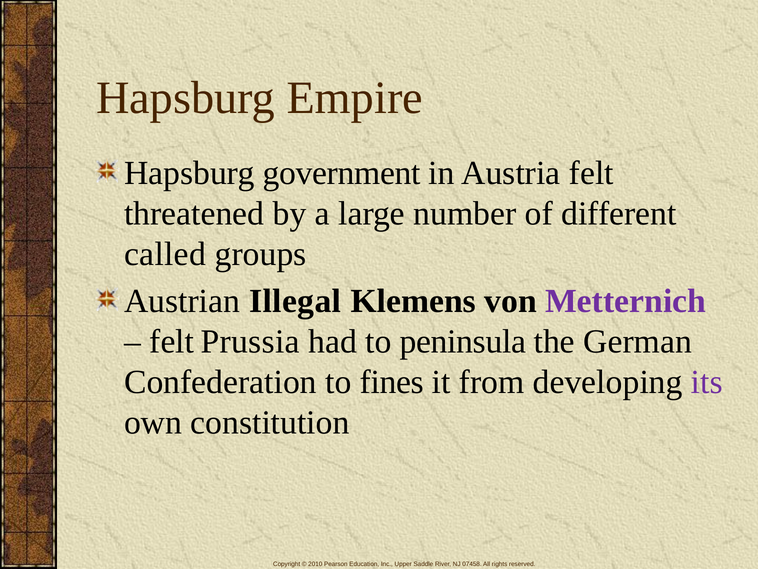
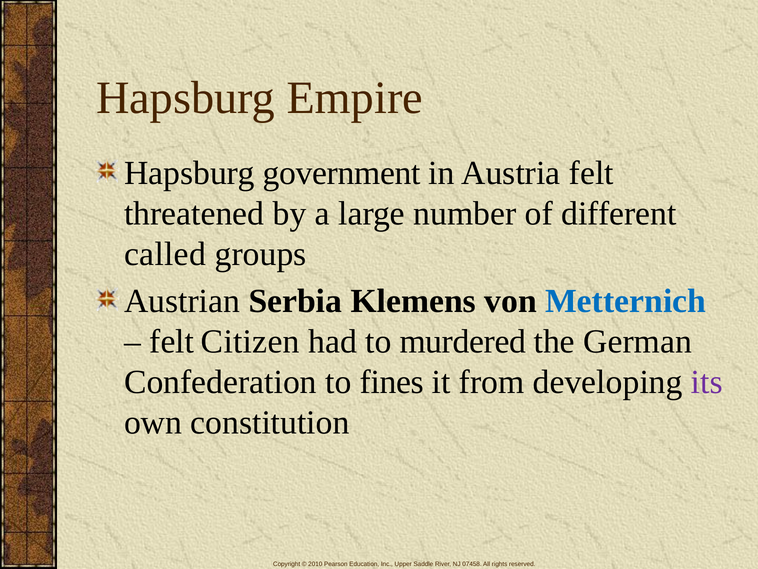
Illegal: Illegal -> Serbia (295, 301)
Metternich colour: purple -> blue (626, 301)
Prussia: Prussia -> Citizen (250, 341)
peninsula: peninsula -> murdered (463, 341)
